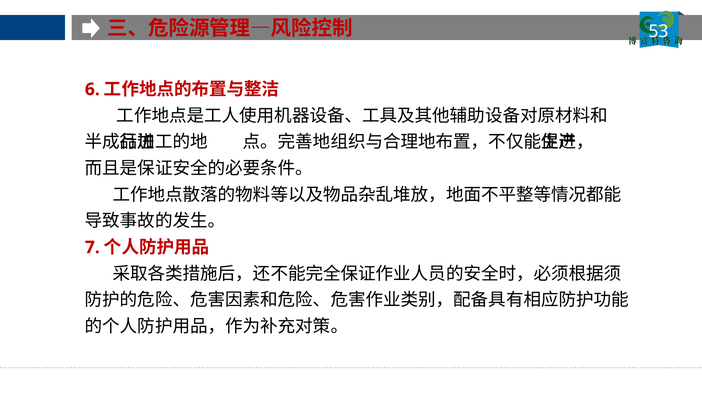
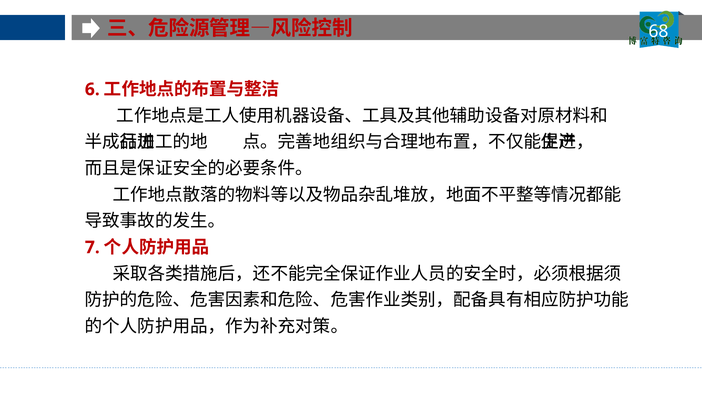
53: 53 -> 68 (658, 31)
